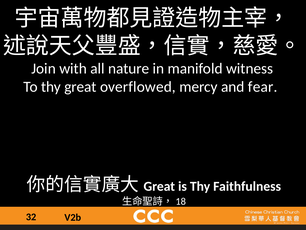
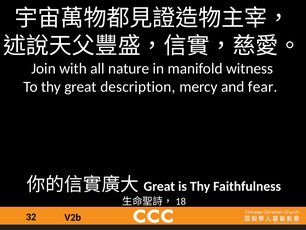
overflowed: overflowed -> description (138, 87)
